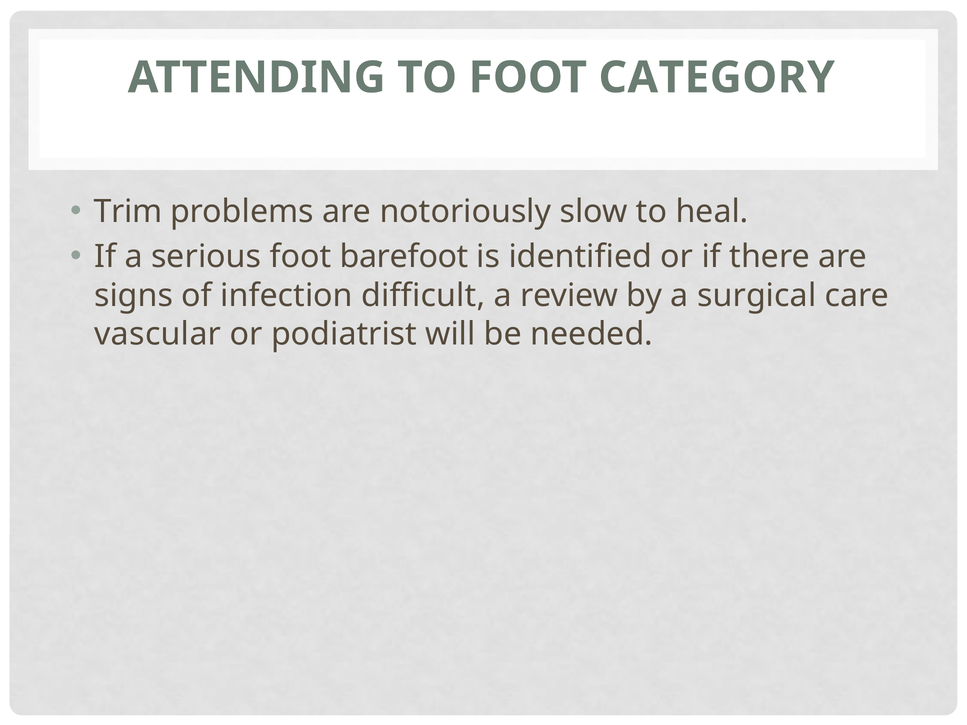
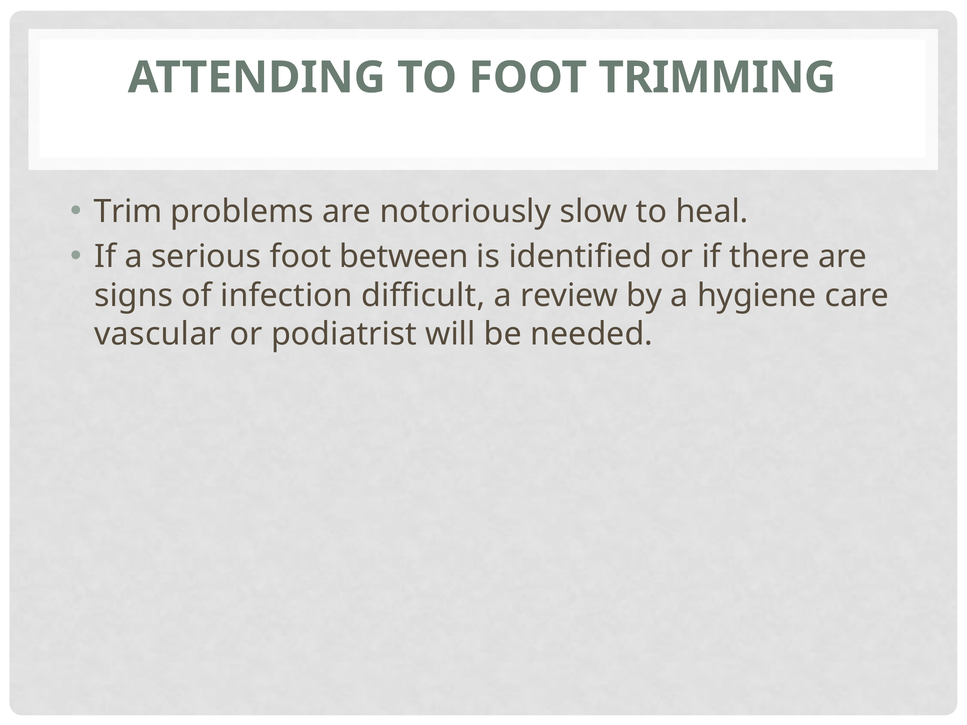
CATEGORY: CATEGORY -> TRIMMING (717, 78)
barefoot: barefoot -> between (404, 257)
surgical: surgical -> hygiene (757, 296)
